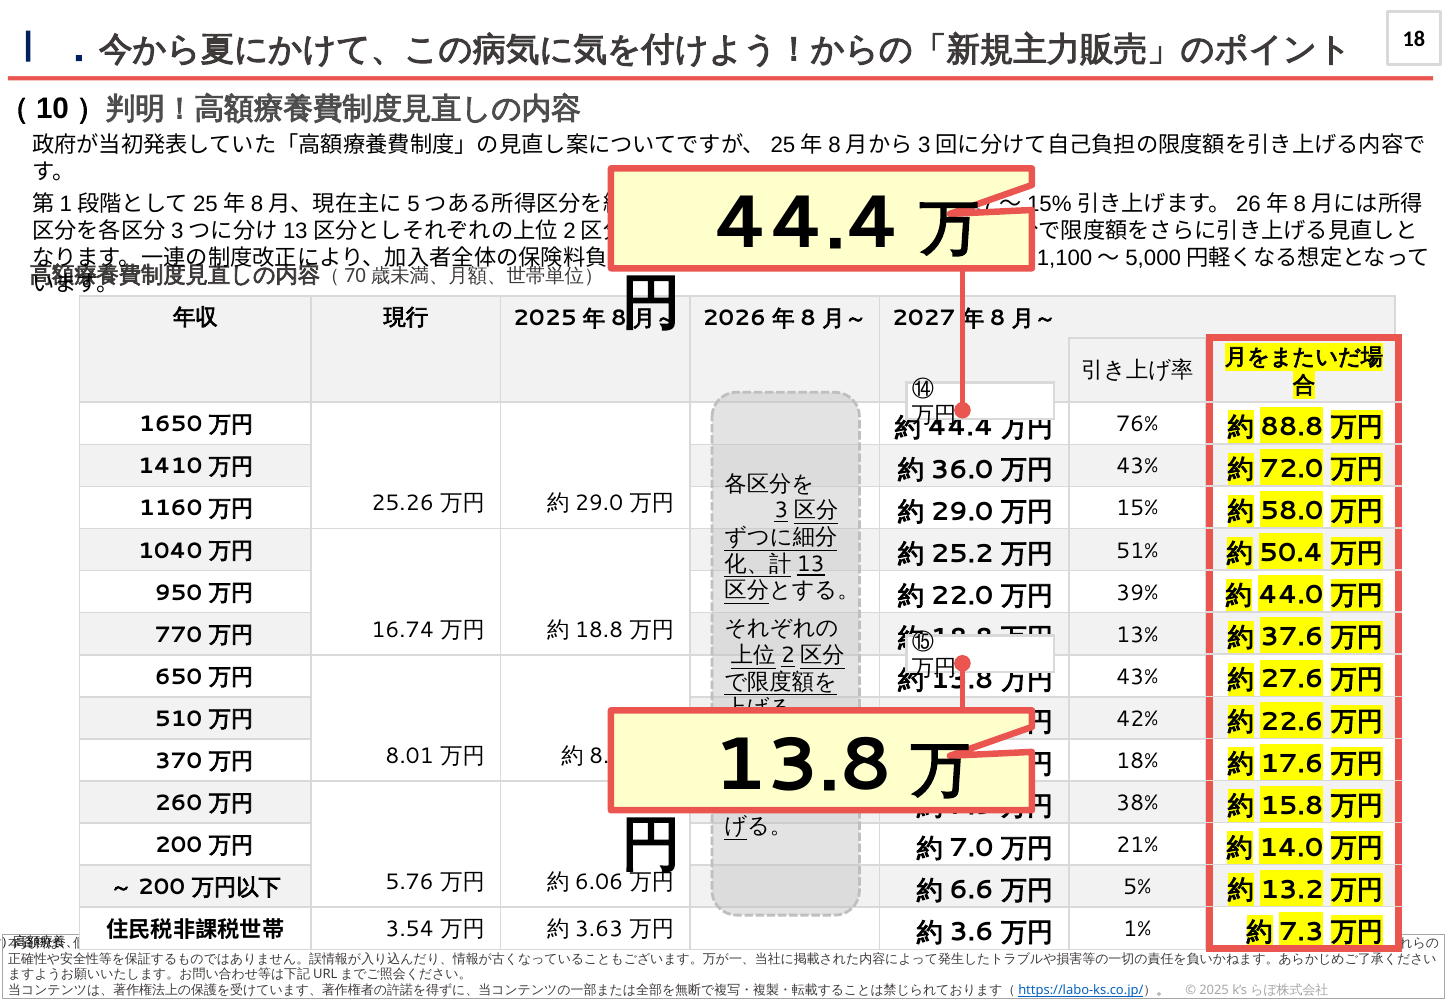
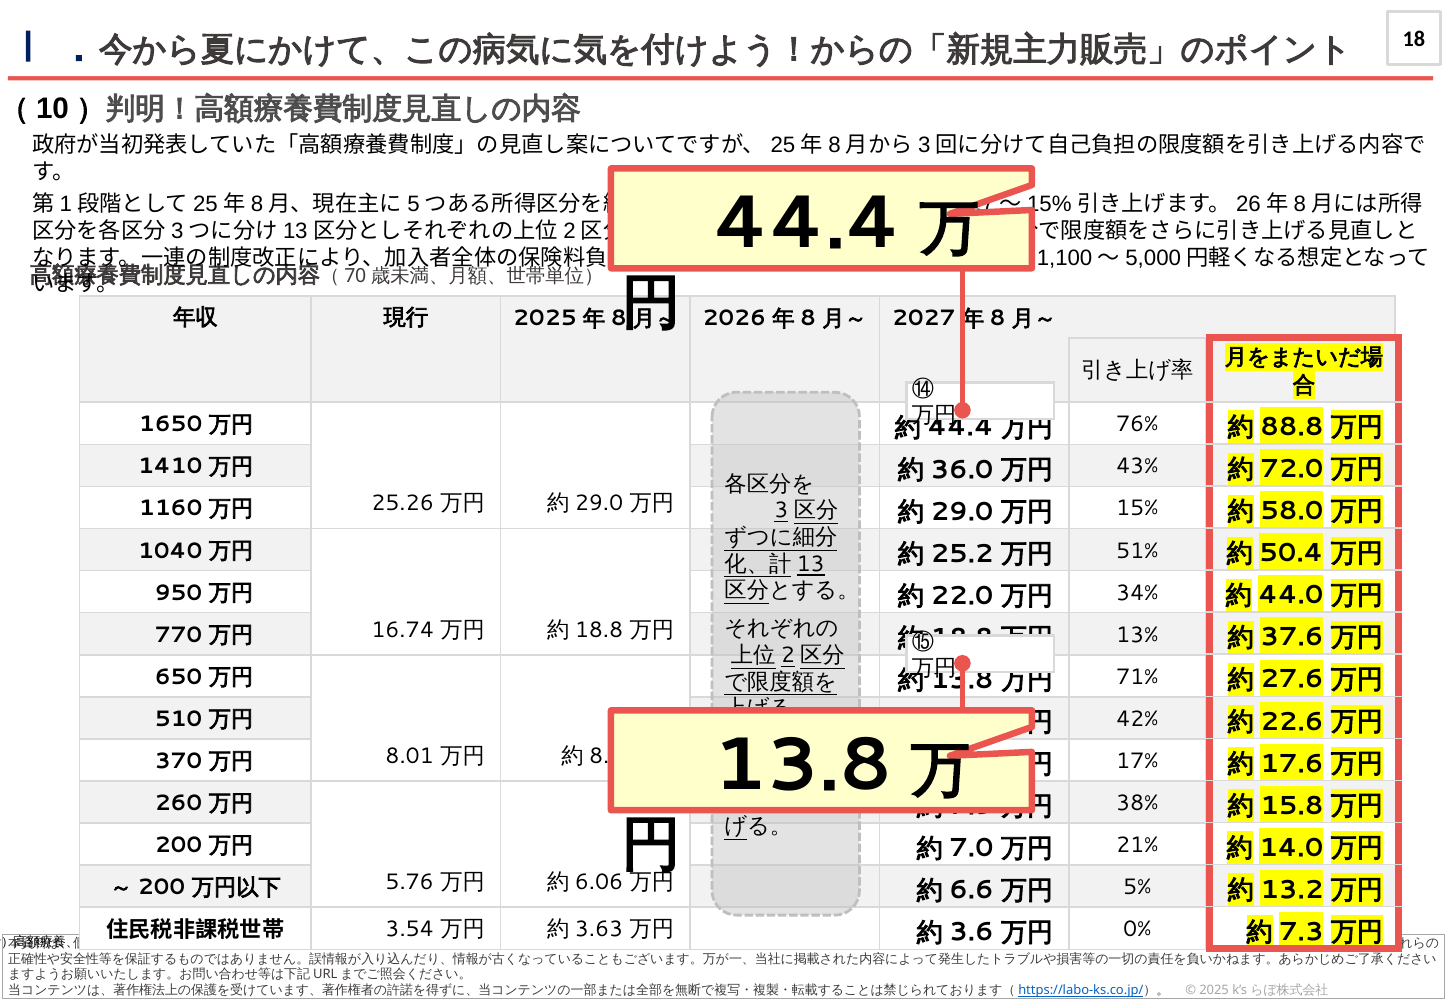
39%: 39% -> 34% (1137, 593)
43%: 43% -> 71% (1137, 677)
18%: 18% -> 17% (1137, 761)
1%: 1% -> 0% (1137, 930)
